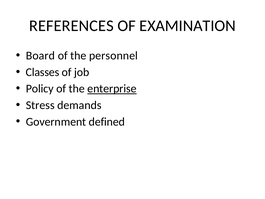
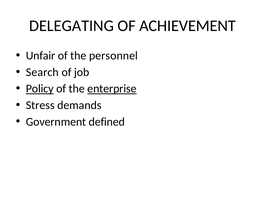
REFERENCES: REFERENCES -> DELEGATING (71, 26)
EXAMINATION: EXAMINATION -> ACHIEVEMENT (188, 26)
Board: Board -> Unfair (41, 56)
Classes: Classes -> Search (42, 72)
Policy underline: none -> present (40, 89)
